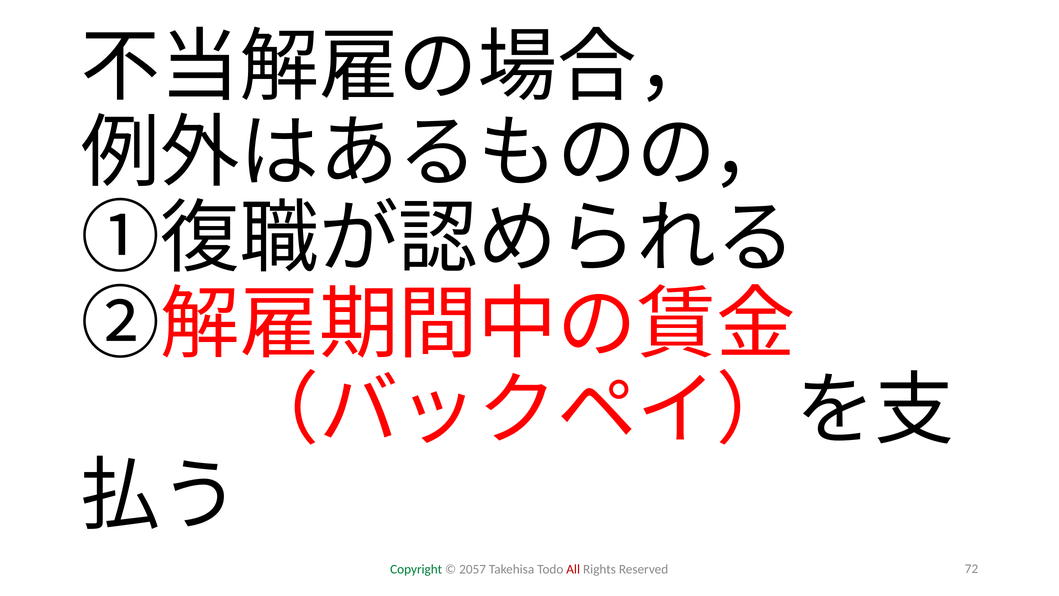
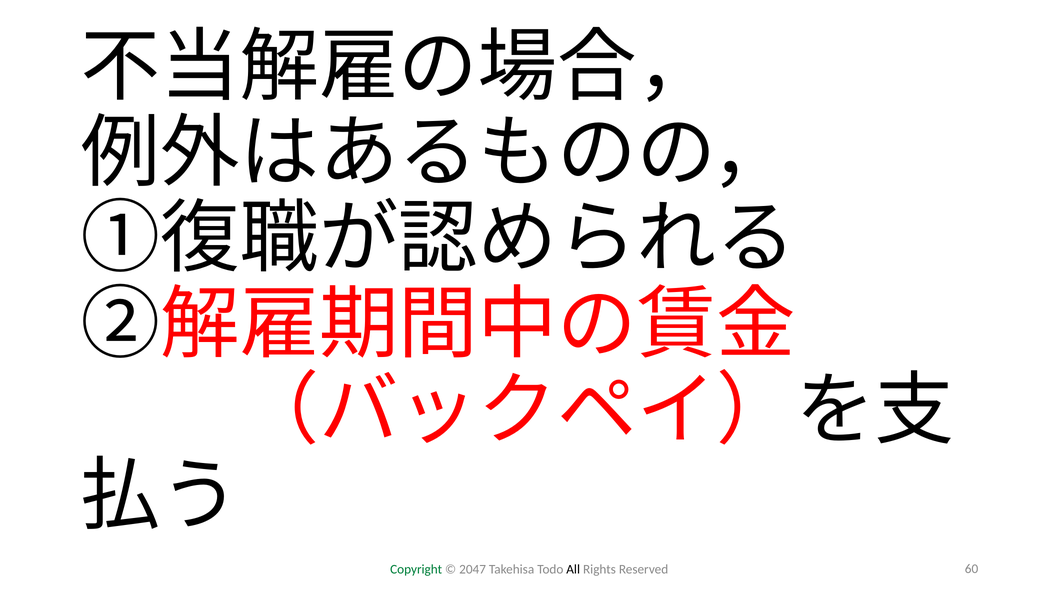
2057: 2057 -> 2047 (473, 569)
All colour: red -> black (573, 569)
72: 72 -> 60 (972, 569)
